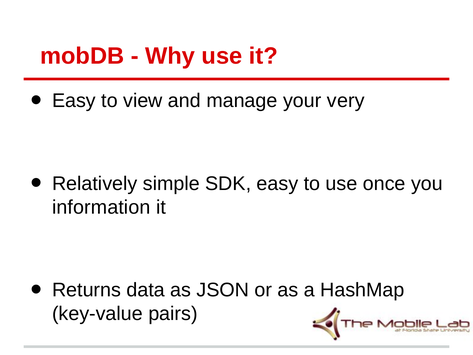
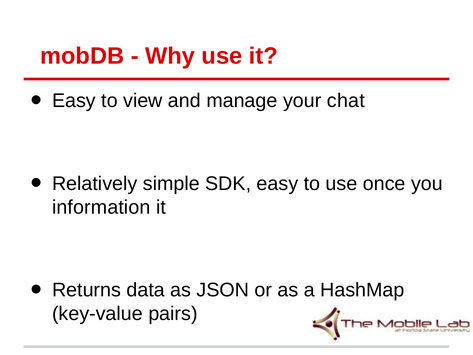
very: very -> chat (346, 101)
